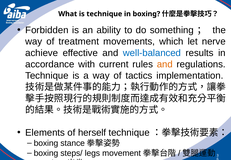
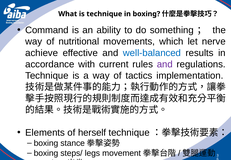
Forbidden: Forbidden -> Command (47, 30)
treatment: treatment -> nutritional (79, 41)
and colour: orange -> purple (165, 64)
